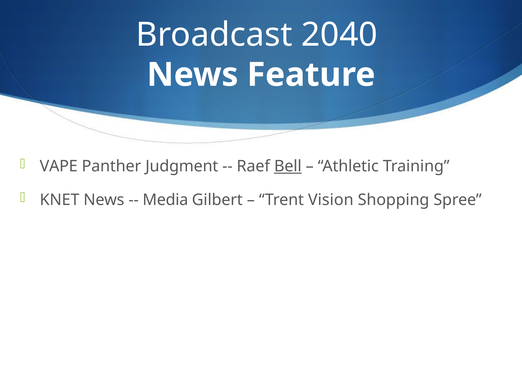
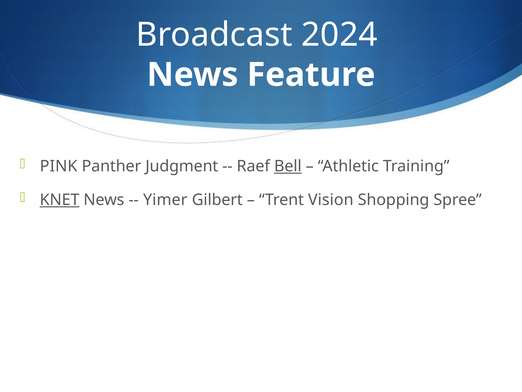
2040: 2040 -> 2024 (339, 35)
VAPE: VAPE -> PINK (59, 166)
KNET underline: none -> present (60, 200)
Media: Media -> Yimer (165, 200)
